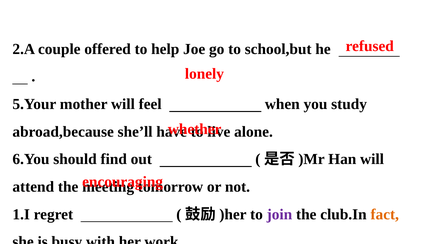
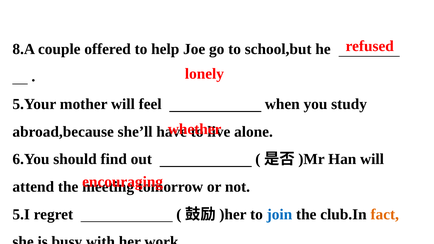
2.A: 2.A -> 8.A (24, 49)
1.I: 1.I -> 5.I (21, 214)
join colour: purple -> blue (279, 214)
